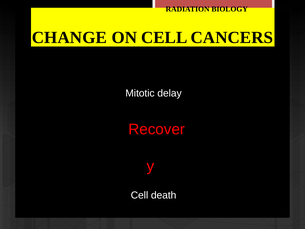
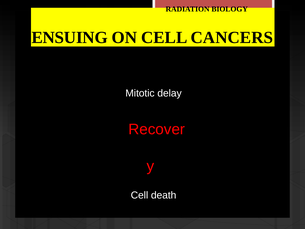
CHANGE: CHANGE -> ENSUING (70, 37)
